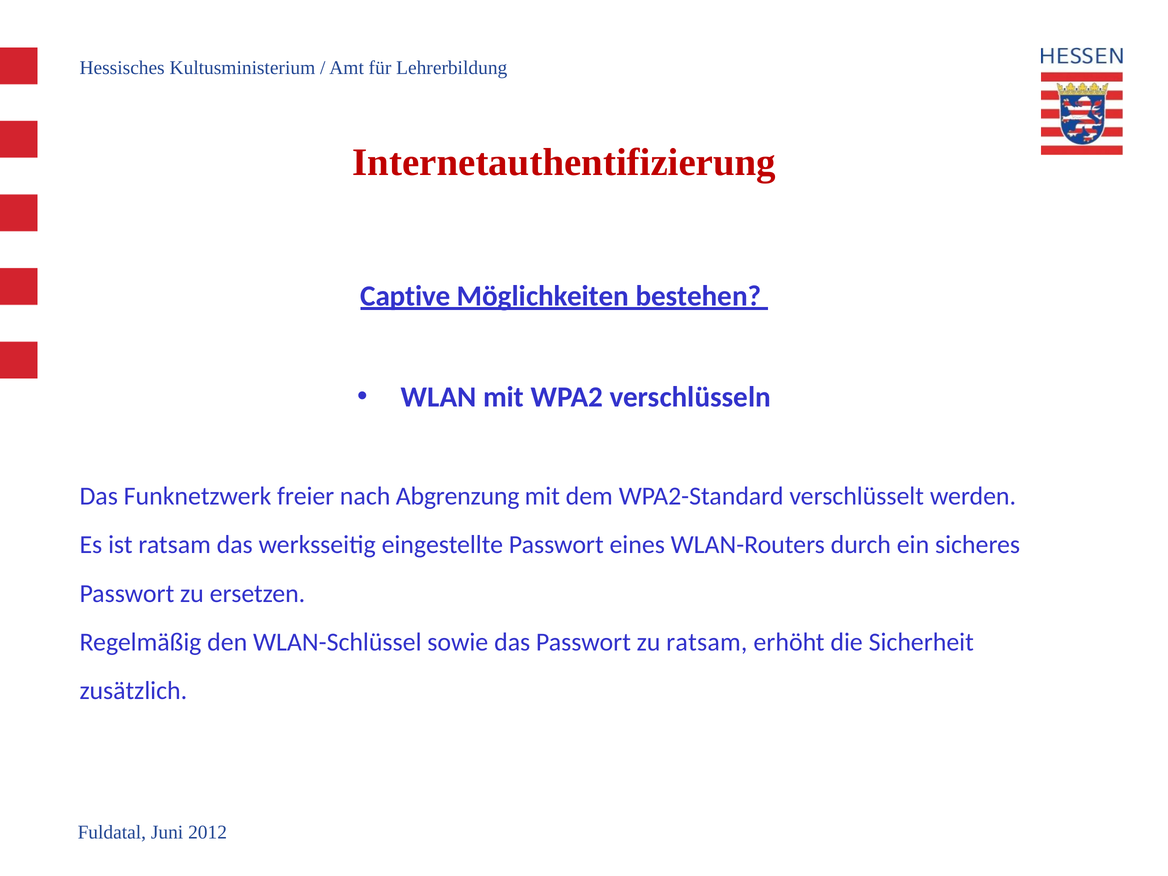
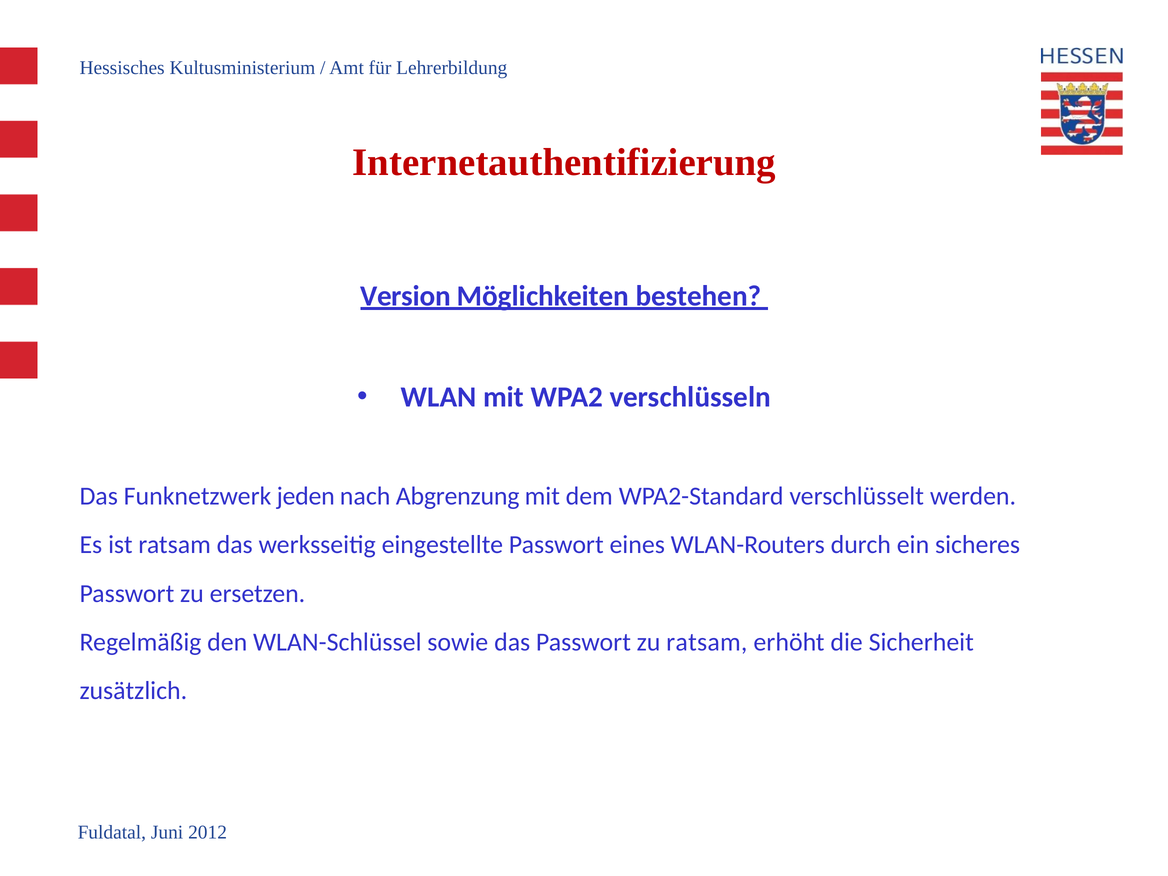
Captive: Captive -> Version (405, 296)
freier: freier -> jeden (306, 496)
